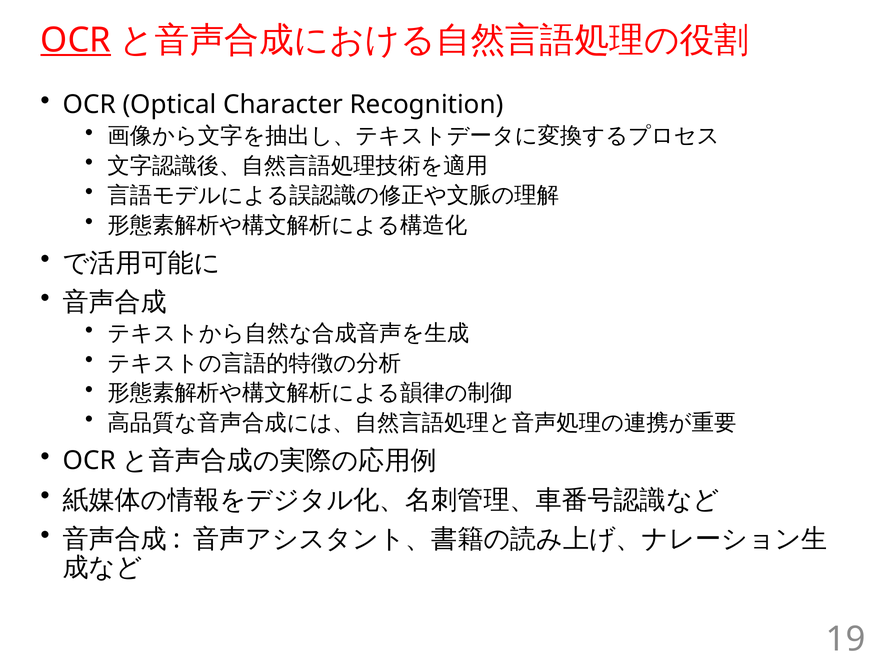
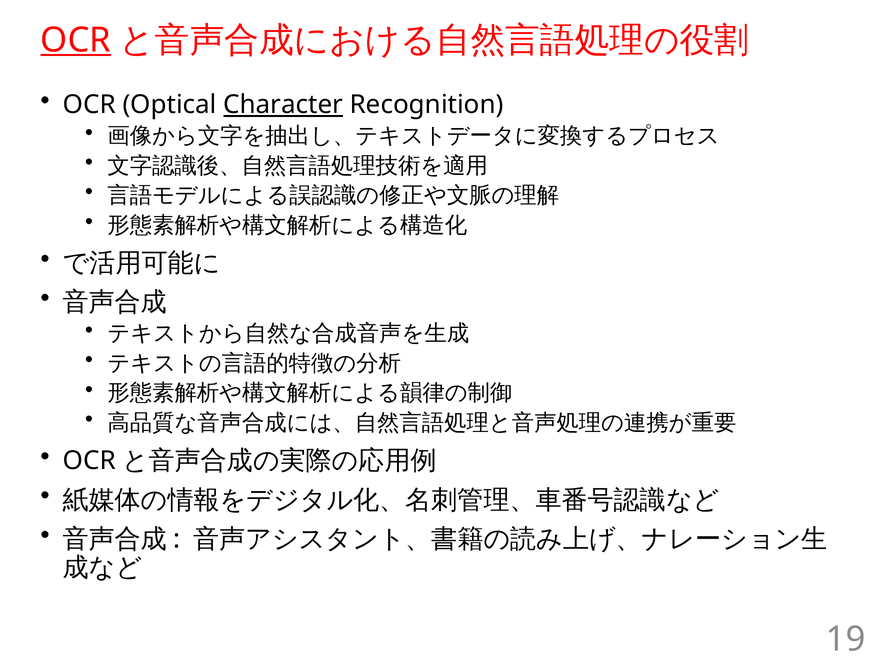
Character underline: none -> present (283, 105)
